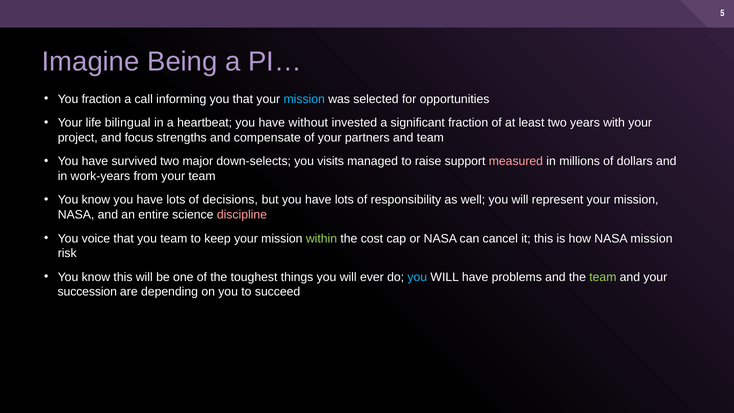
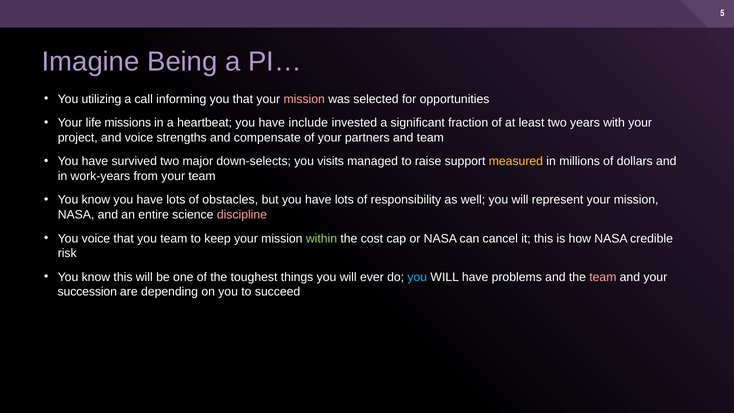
You fraction: fraction -> utilizing (101, 99)
mission colour: light blue -> pink (304, 99)
bilingual: bilingual -> missions (128, 123)
without: without -> include (308, 123)
and focus: focus -> voice (139, 138)
measured colour: pink -> yellow (516, 161)
decisions: decisions -> obstacles (230, 200)
NASA mission: mission -> credible (652, 238)
team colour: light green -> pink (603, 277)
